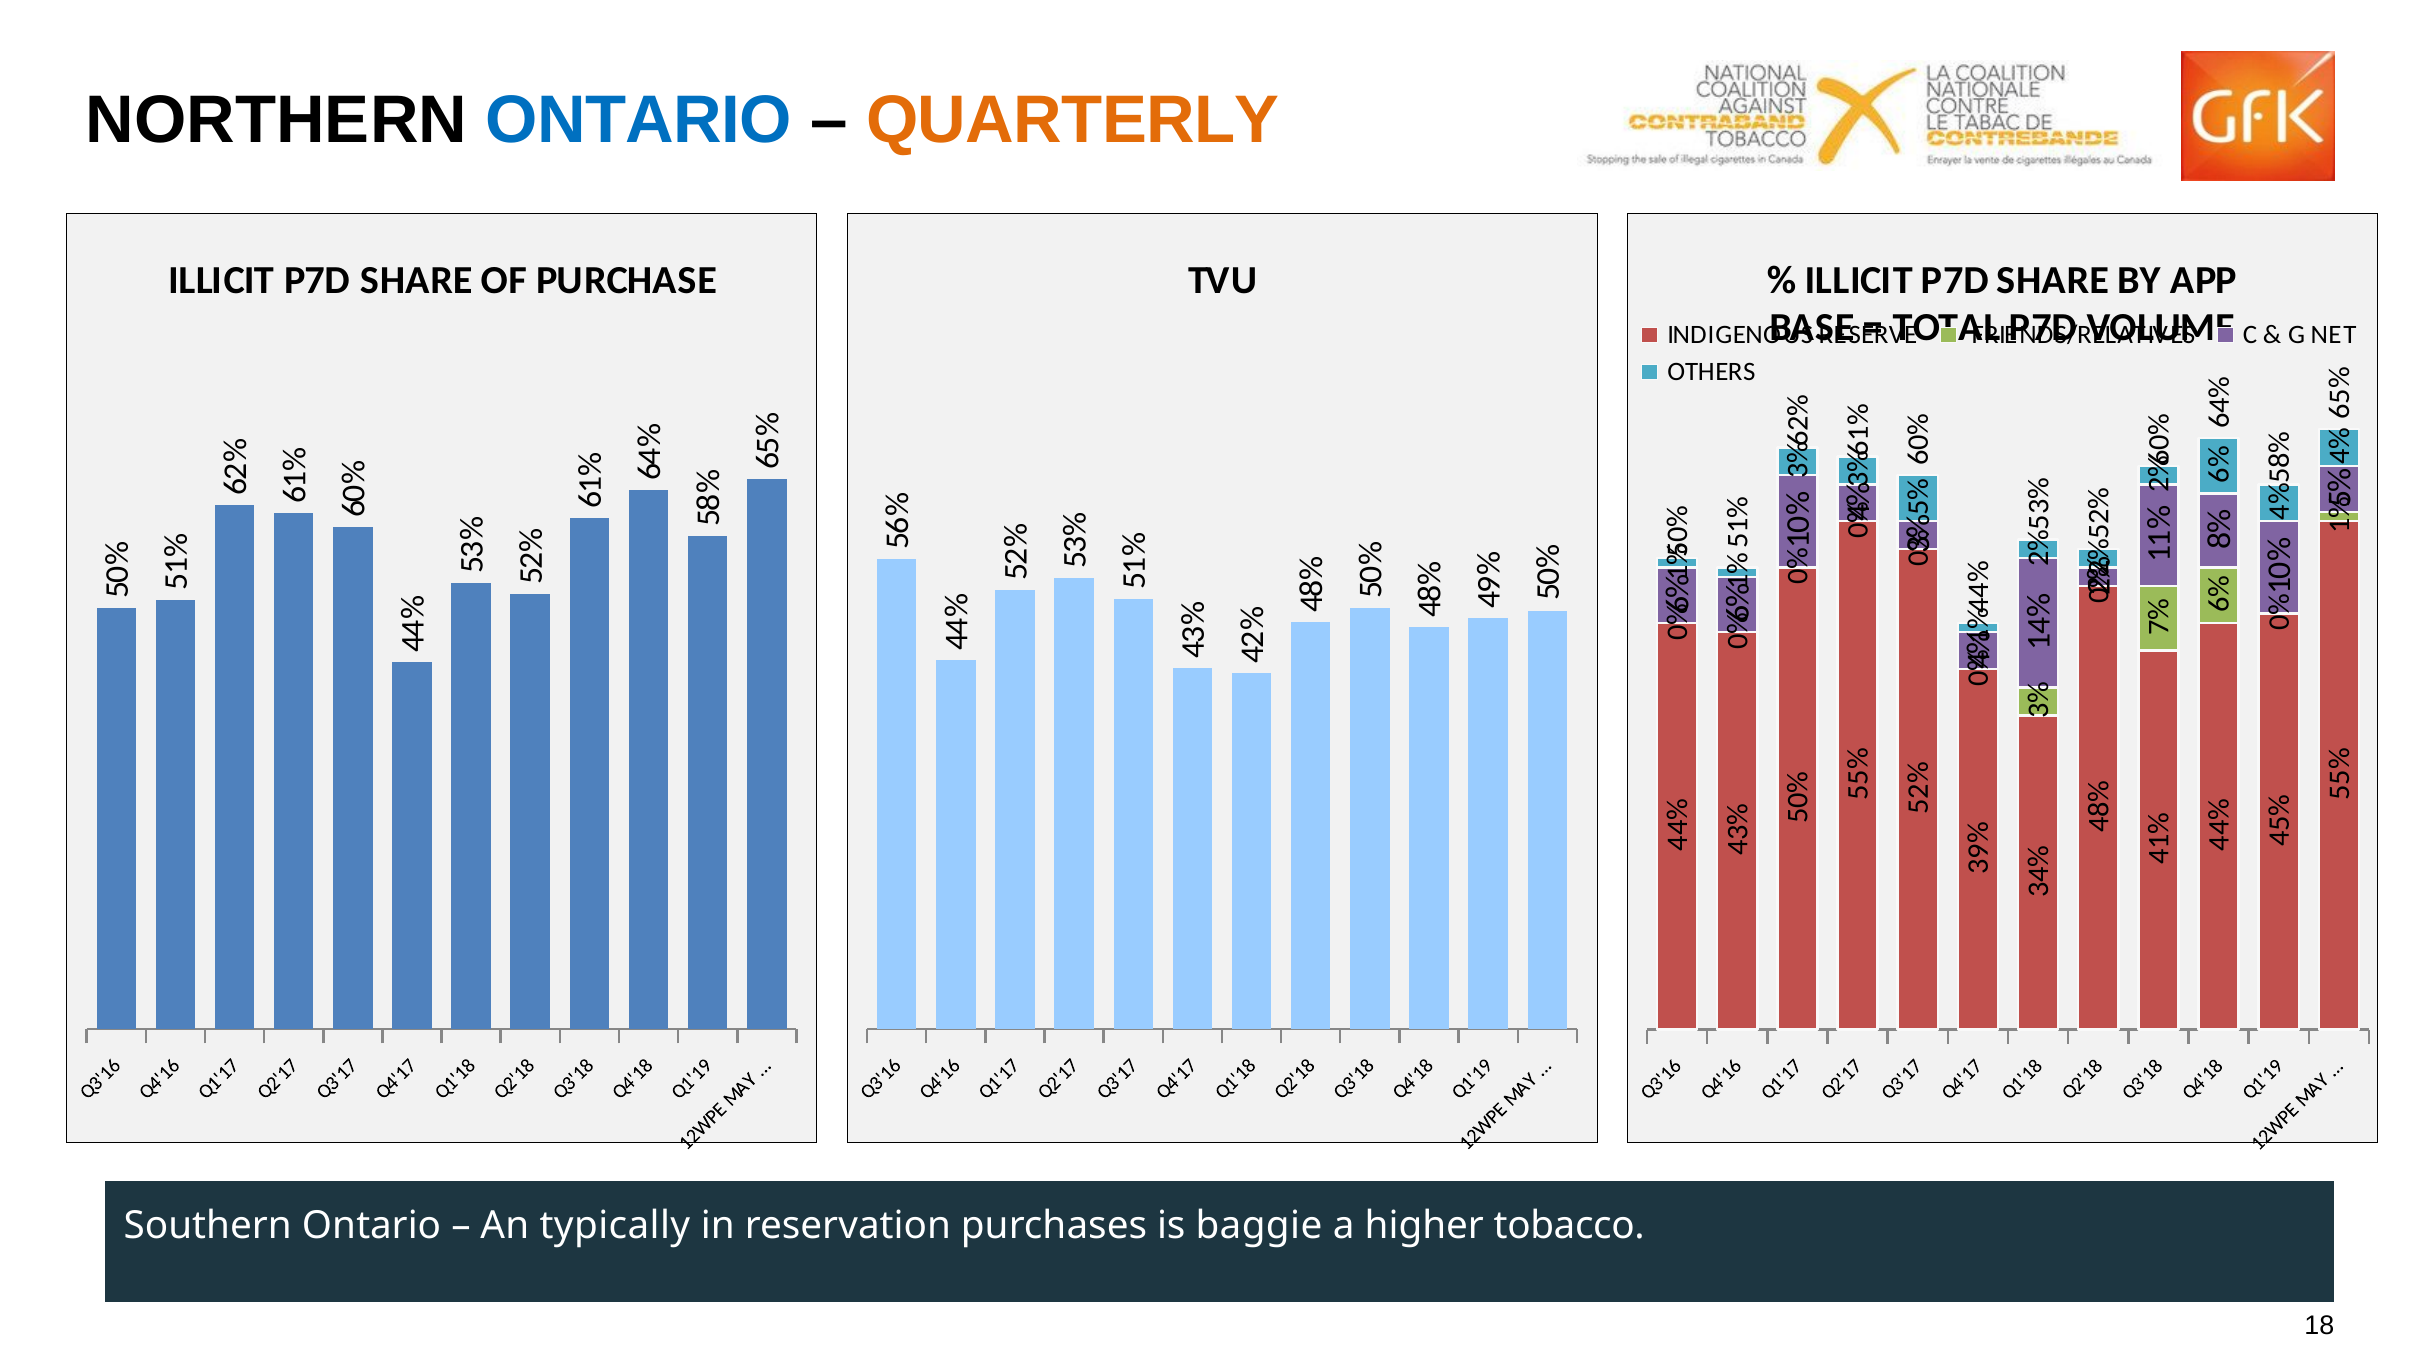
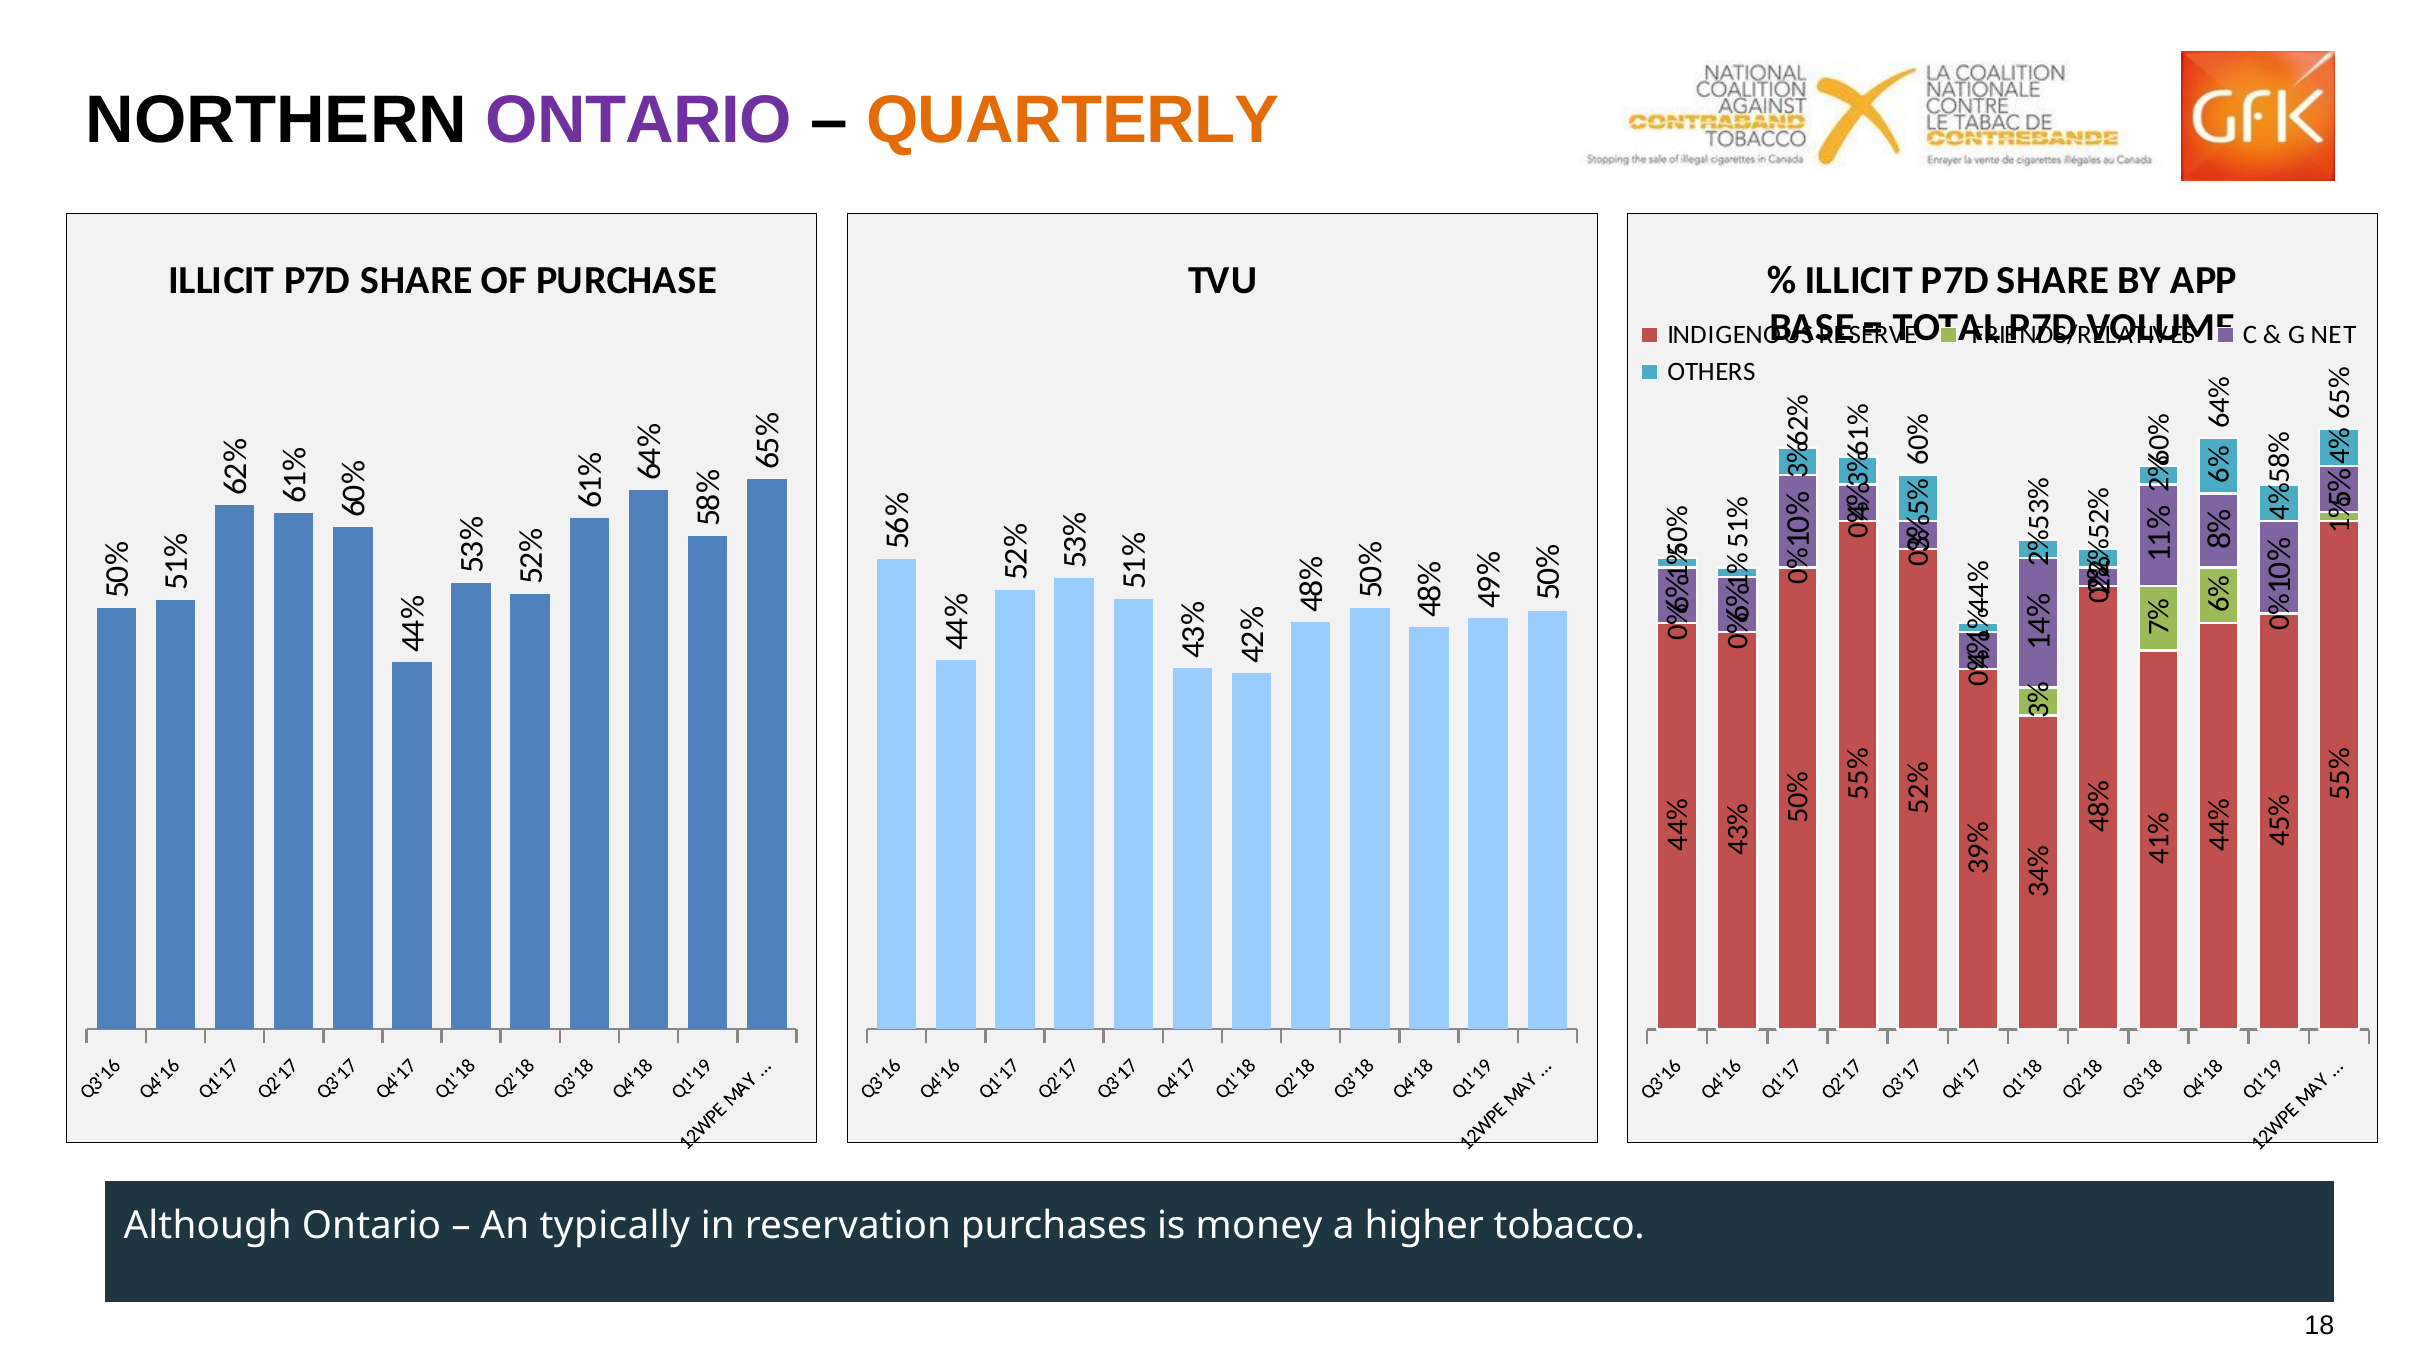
ONTARIO colour: blue -> purple (639, 121)
Southern: Southern -> Although (208, 1226)
baggie: baggie -> money (1259, 1226)
